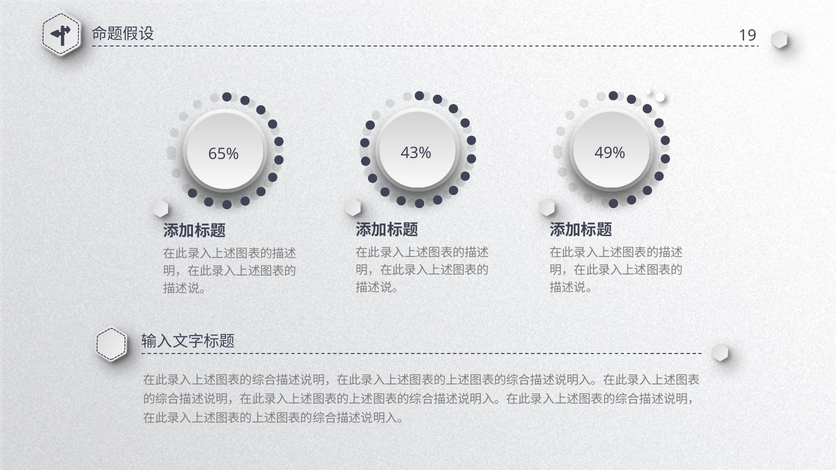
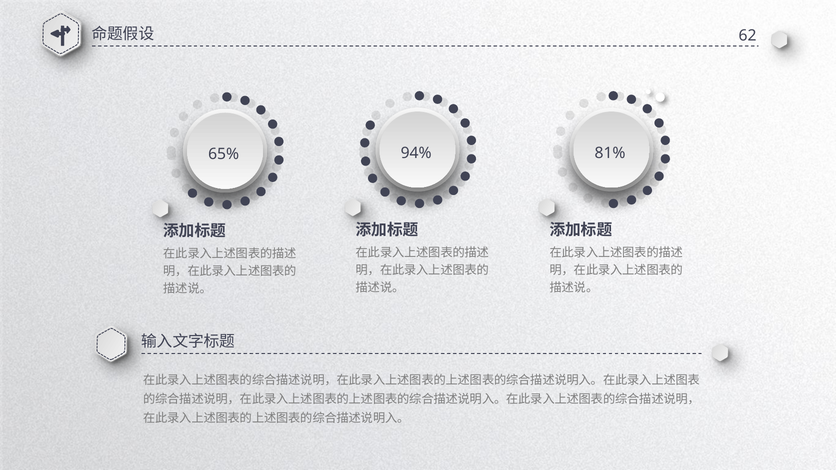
19: 19 -> 62 (748, 36)
43%: 43% -> 94% (416, 153)
49%: 49% -> 81% (610, 153)
